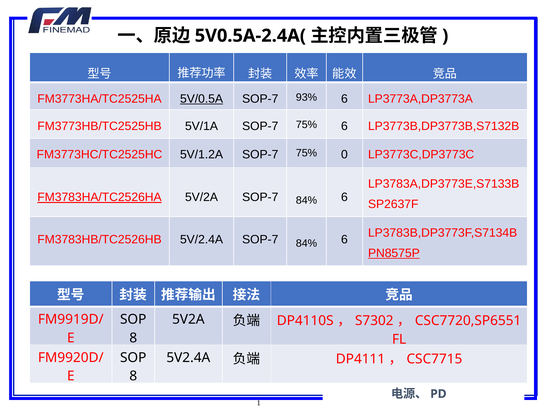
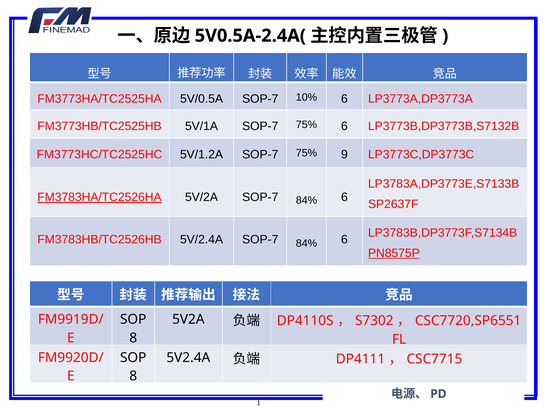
5V/0.5A underline: present -> none (202, 99)
93%: 93% -> 10% (306, 97)
0: 0 -> 9 (344, 155)
